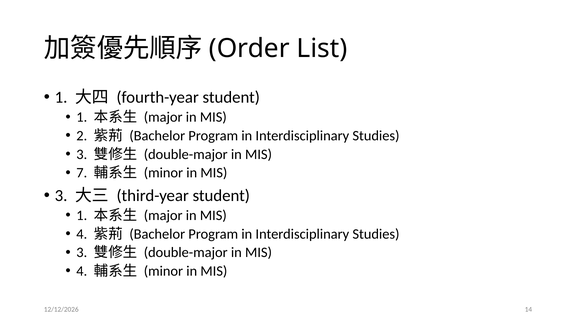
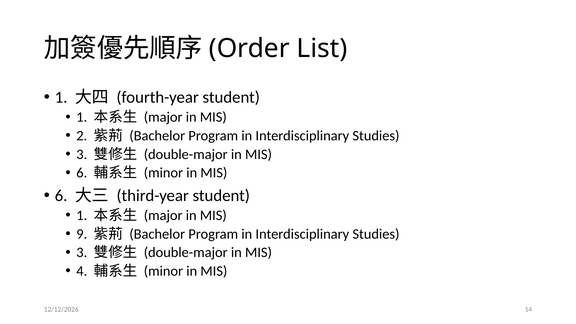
7: 7 -> 6 (82, 173)
3: 3 -> 6 (61, 196)
4: 4 -> 9 (82, 234)
